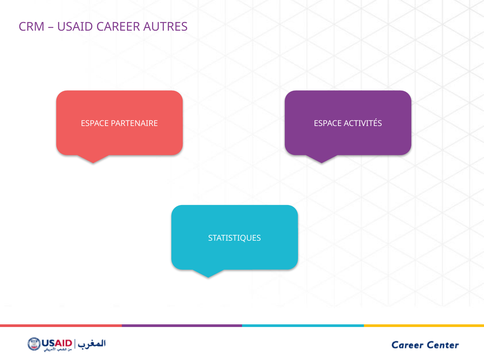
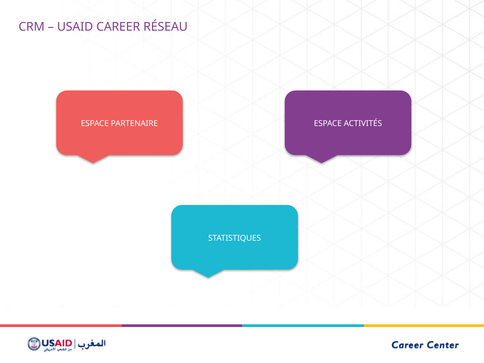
AUTRES: AUTRES -> RÉSEAU (165, 27)
